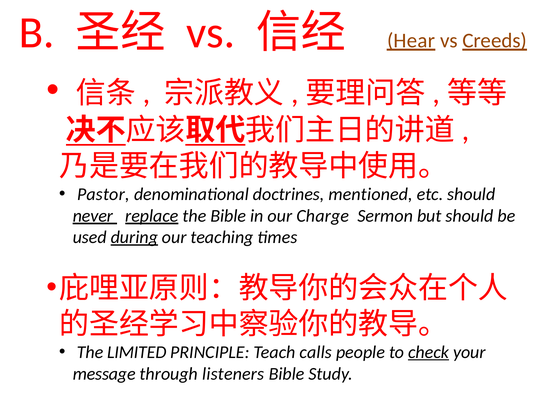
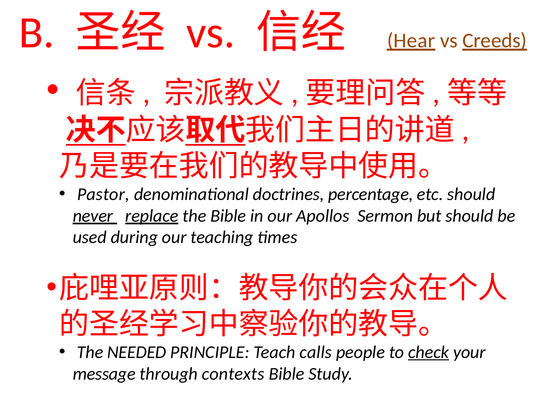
mentioned: mentioned -> percentage (371, 194)
Charge: Charge -> Apollos (323, 216)
during underline: present -> none (134, 237)
LIMITED: LIMITED -> NEEDED (137, 352)
listeners: listeners -> contexts (233, 374)
